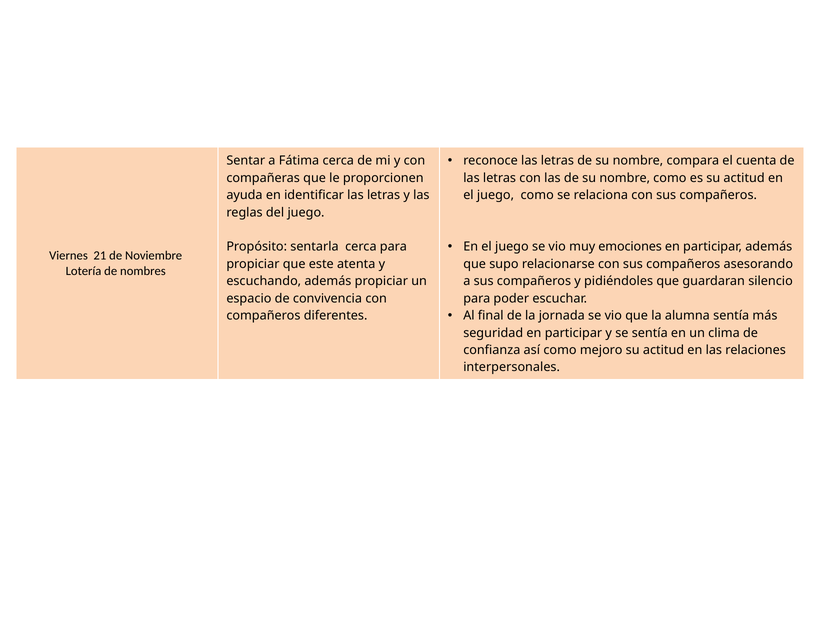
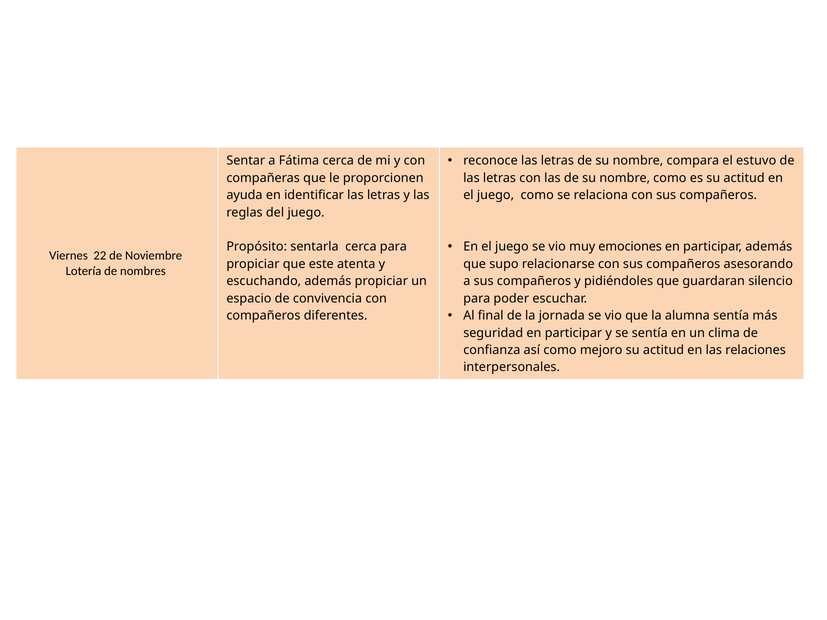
cuenta: cuenta -> estuvo (756, 161)
21: 21 -> 22 (100, 256)
